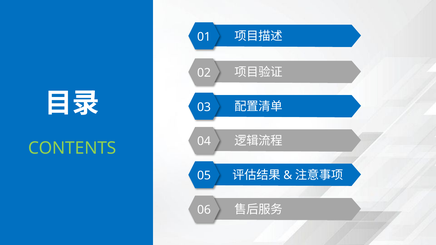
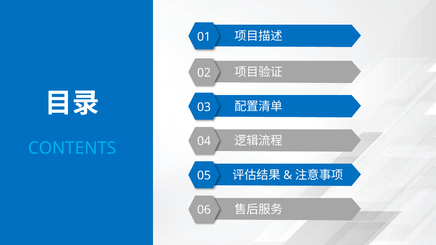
CONTENTS colour: light green -> light blue (72, 148)
